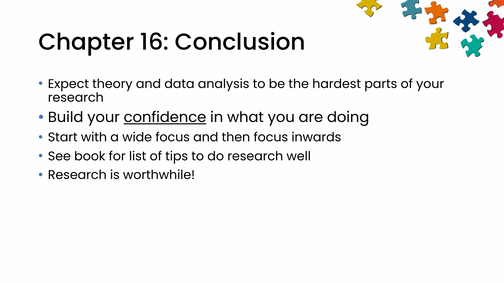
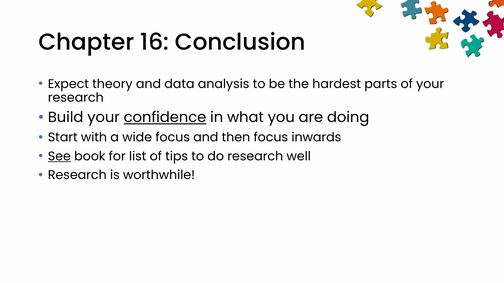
See underline: none -> present (59, 157)
